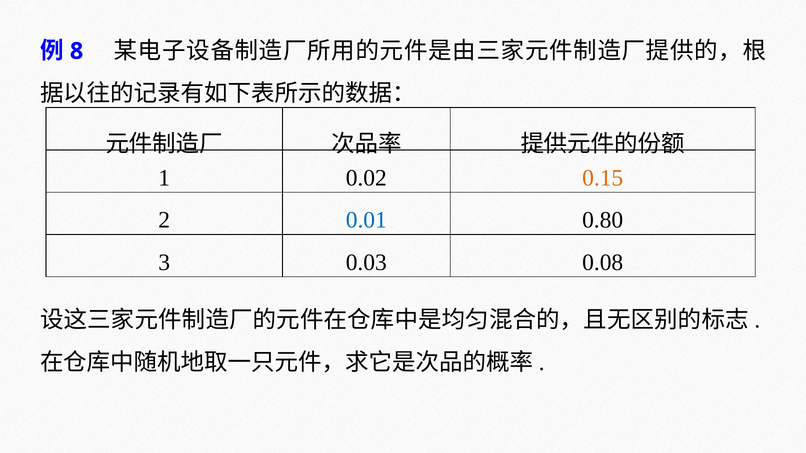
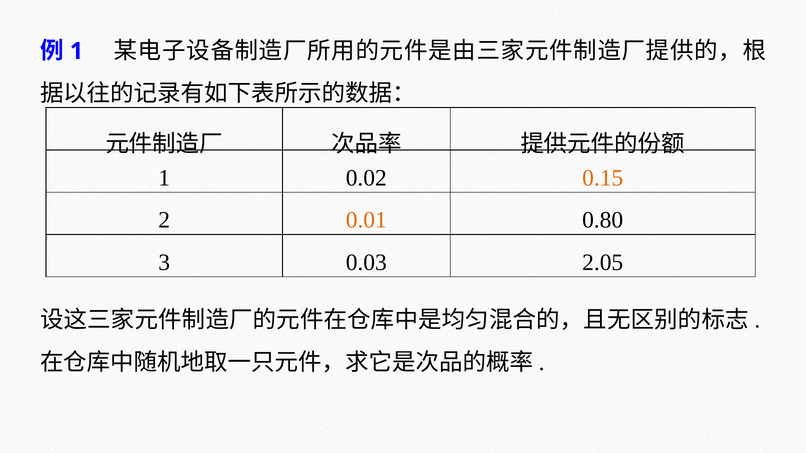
8: 8 -> 1 (77, 51)
0.01 colour: blue -> orange (366, 220)
0.08: 0.08 -> 2.05 (603, 263)
